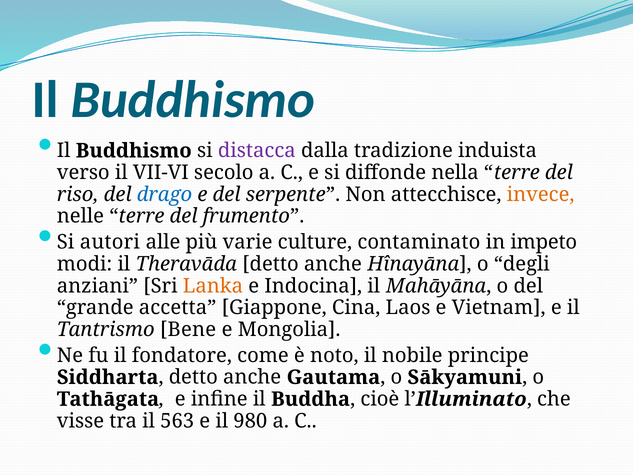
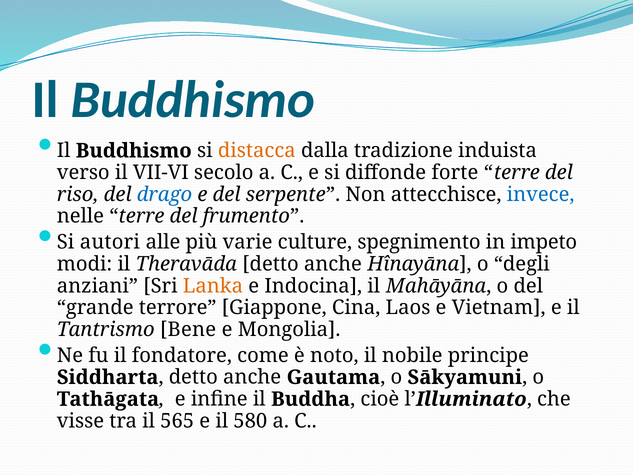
distacca colour: purple -> orange (257, 151)
nella: nella -> forte (455, 172)
invece colour: orange -> blue (541, 194)
contaminato: contaminato -> spegnimento (419, 242)
accetta: accetta -> terrore (178, 308)
563: 563 -> 565 (177, 421)
980: 980 -> 580 (250, 421)
